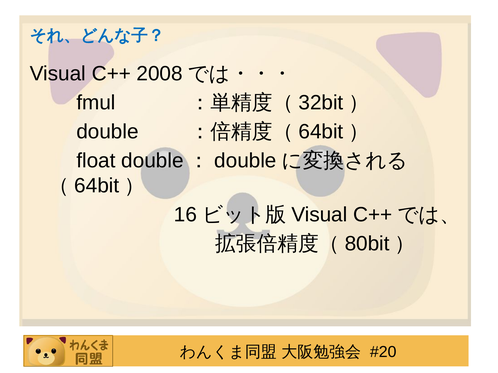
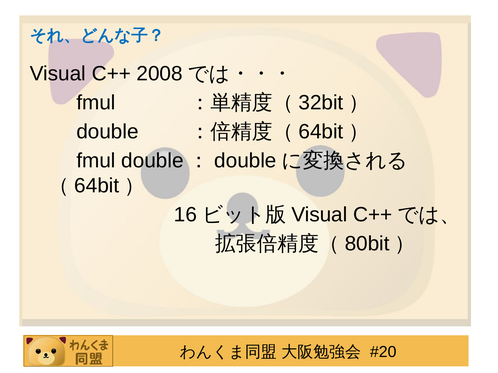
float: float -> fmul (96, 161)
